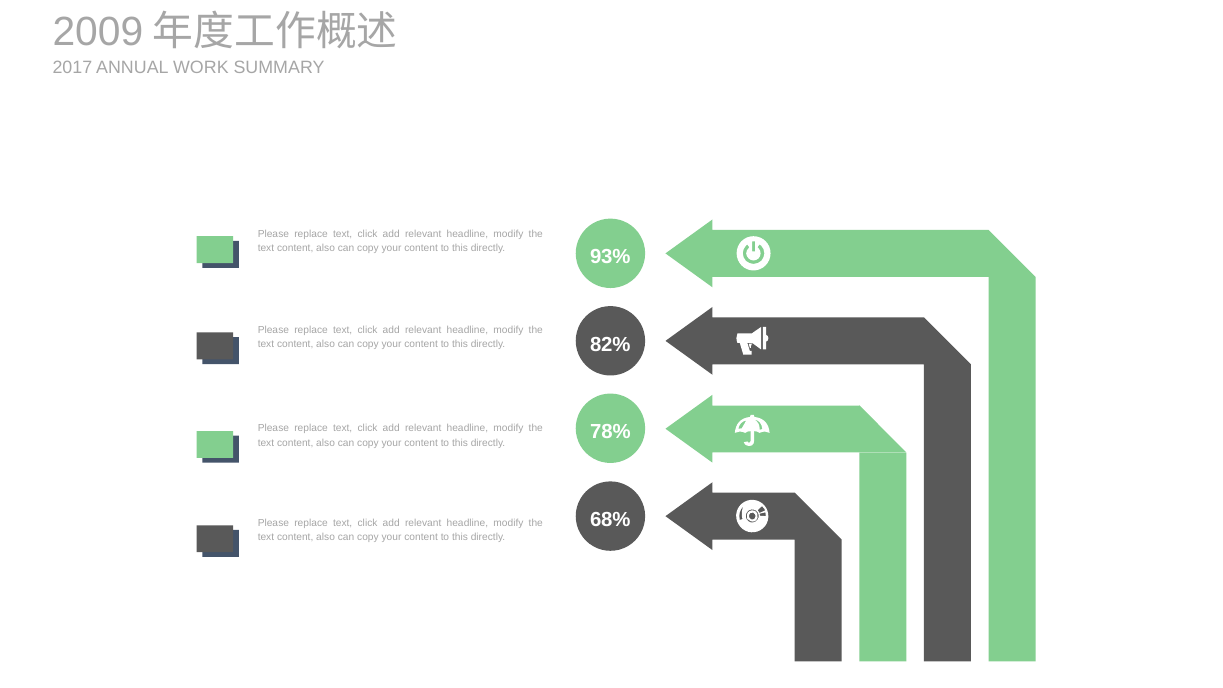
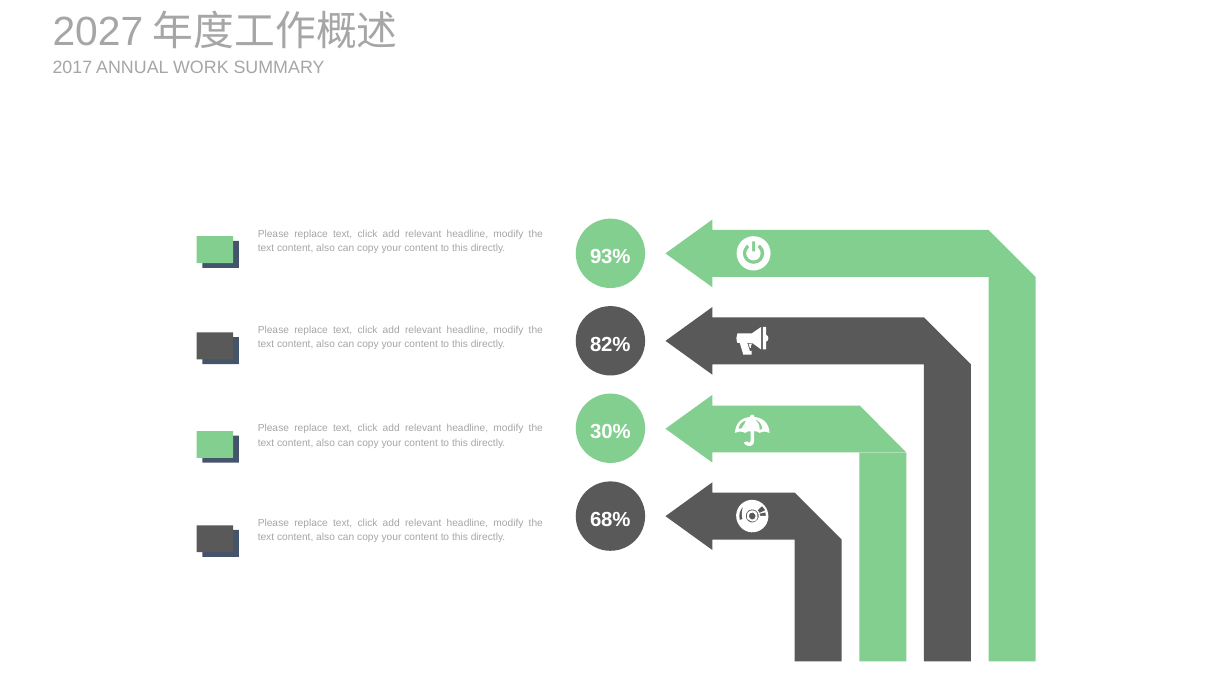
2009: 2009 -> 2027 (98, 32)
78%: 78% -> 30% (610, 432)
